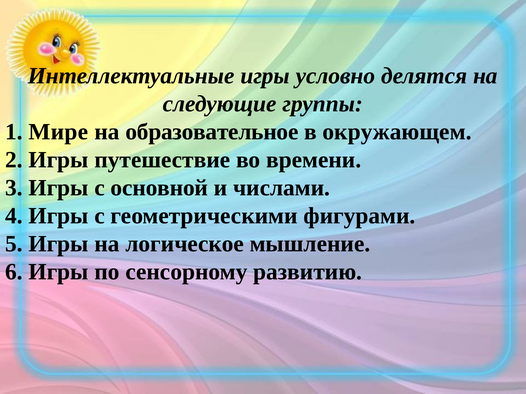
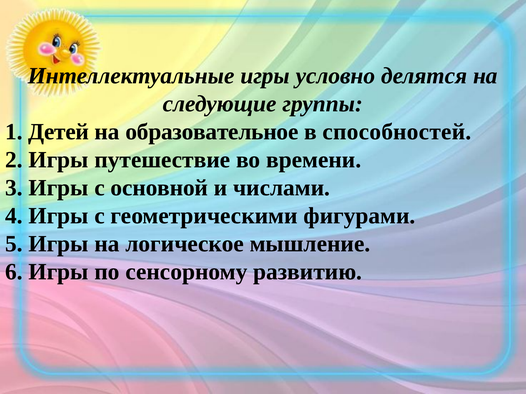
Мире: Мире -> Детей (59, 132)
окружающем: окружающем -> способностей (397, 132)
